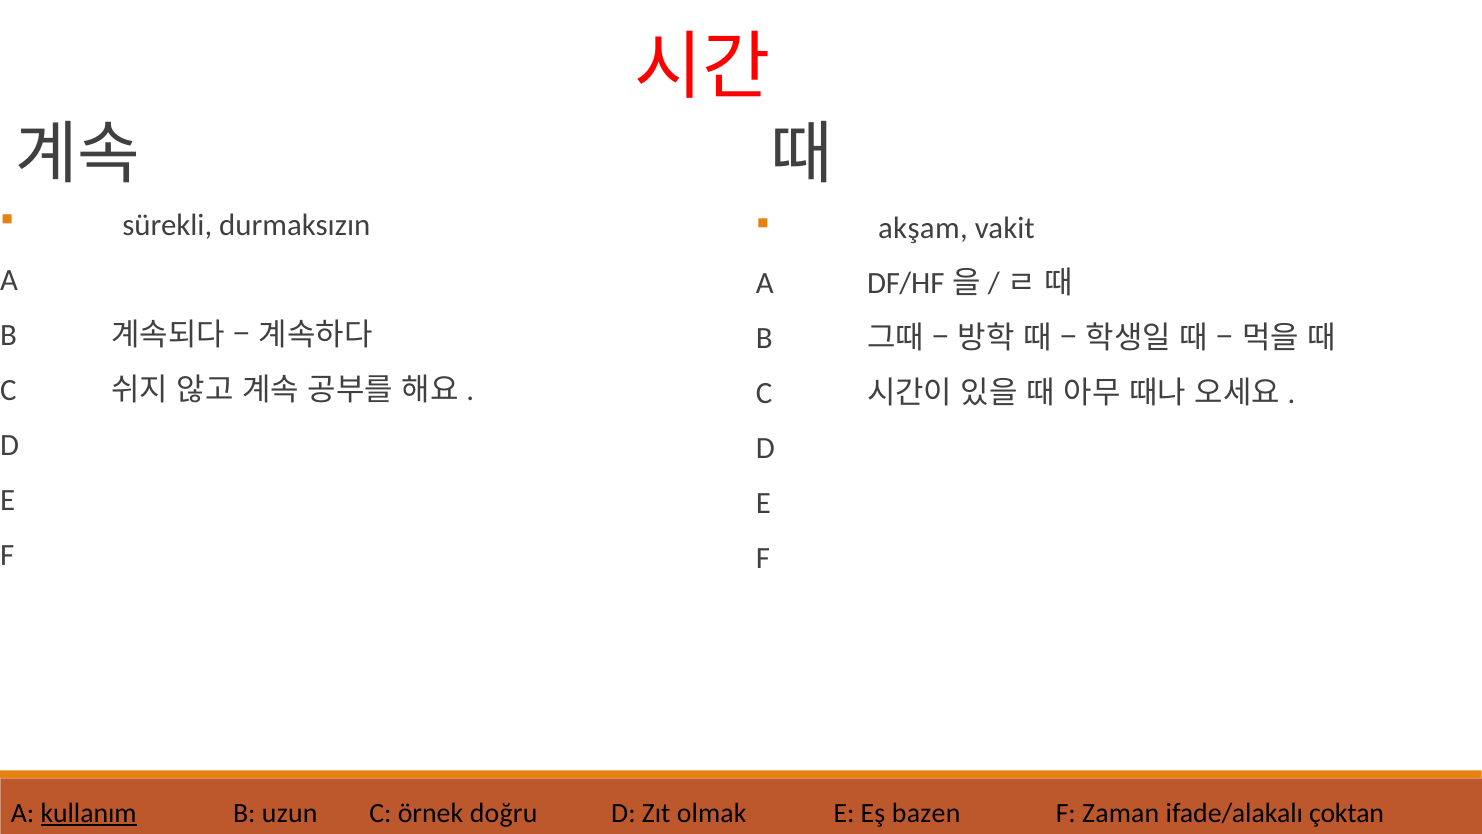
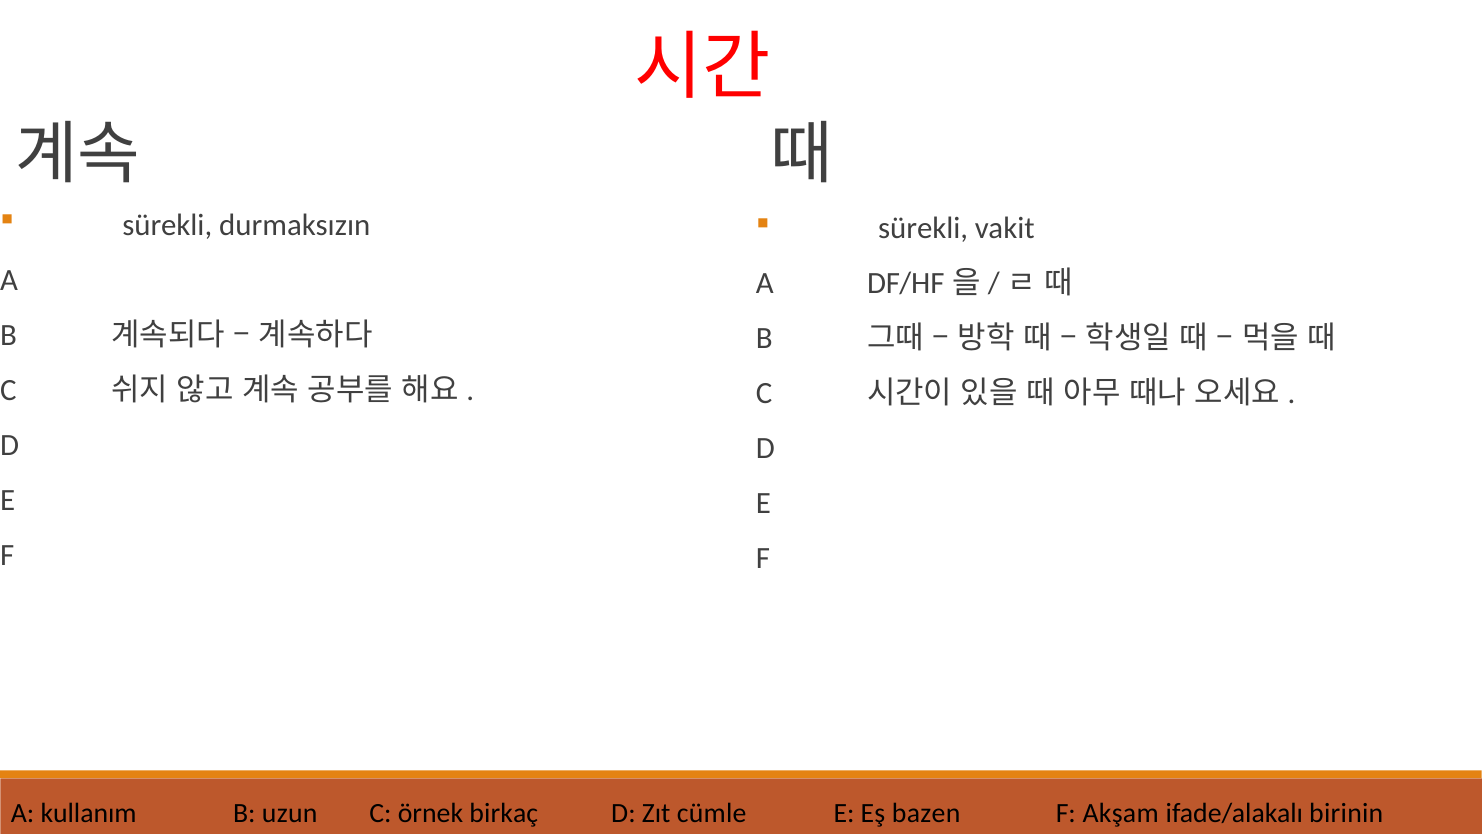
akşam: akşam -> sürekli (923, 228)
kullanım underline: present -> none (89, 813)
doğru: doğru -> birkaç (504, 813)
olmak: olmak -> cümle (712, 813)
Zaman: Zaman -> Akşam (1121, 813)
çoktan: çoktan -> birinin (1346, 813)
